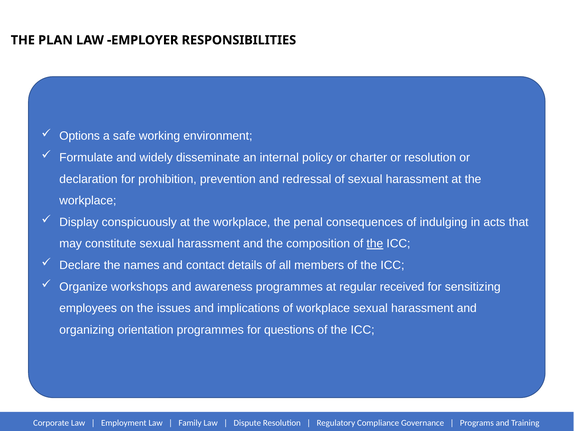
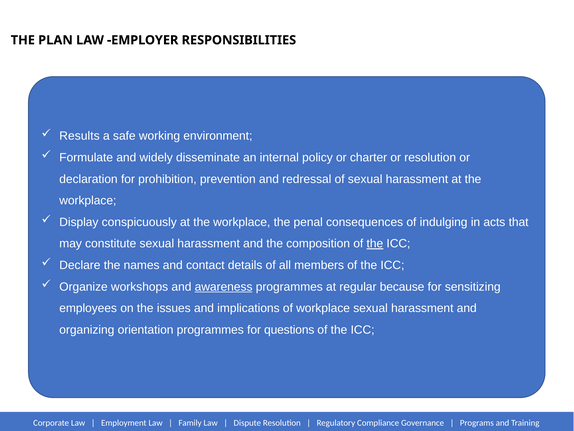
Options: Options -> Results (80, 136)
awareness underline: none -> present (224, 286)
received: received -> because (402, 286)
